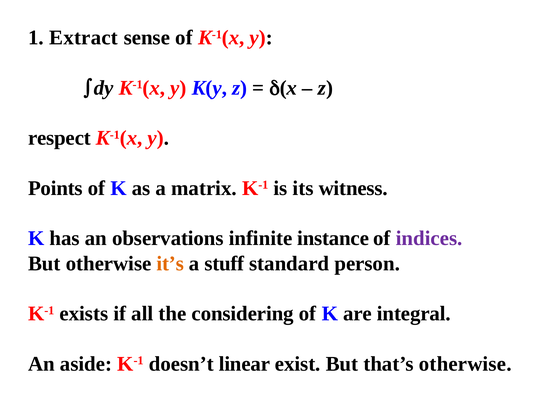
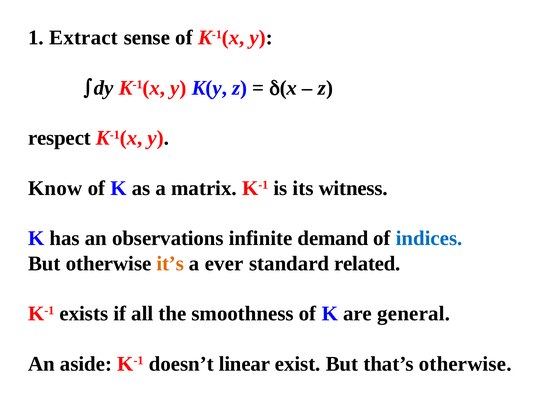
Points: Points -> Know (55, 188)
instance: instance -> demand (333, 239)
indices colour: purple -> blue (429, 239)
stuff: stuff -> ever (224, 264)
person: person -> related (367, 264)
considering: considering -> smoothness (243, 314)
integral: integral -> general (414, 314)
